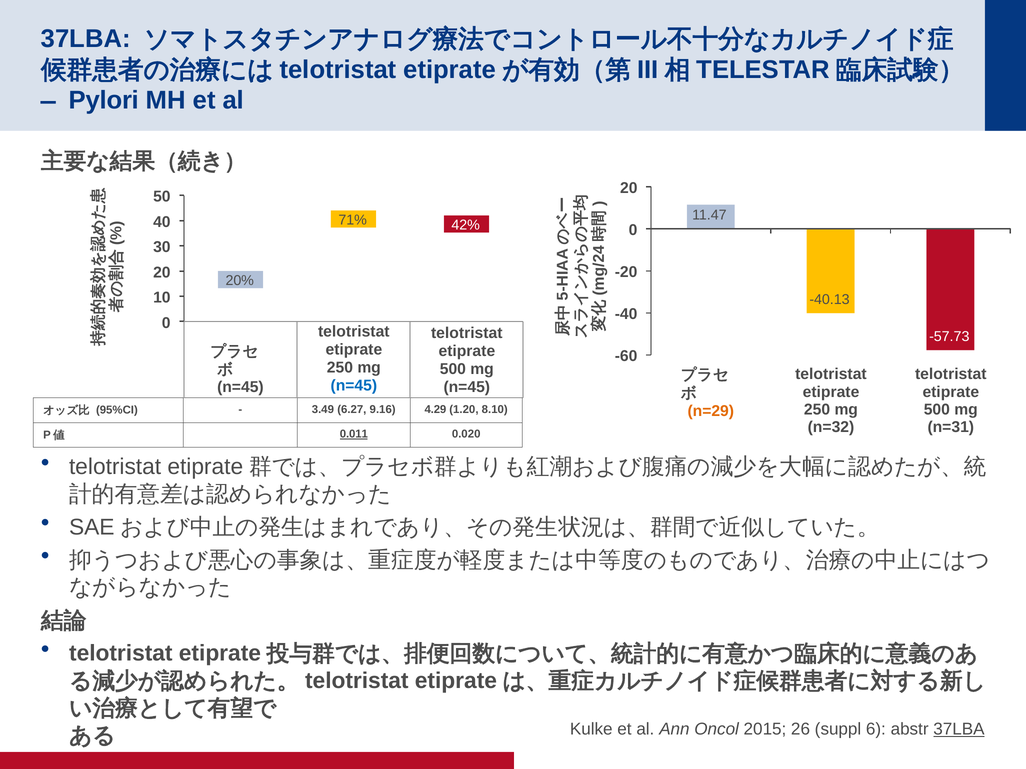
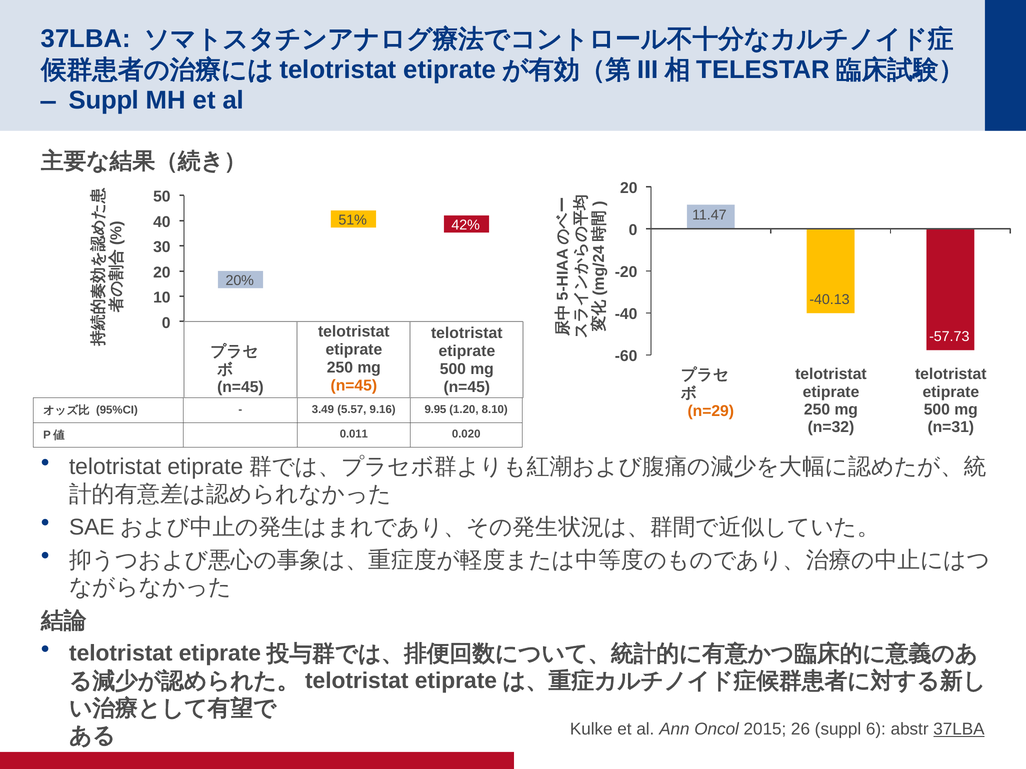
Pylori: Pylori -> Suppl (104, 101)
71%: 71% -> 51% (353, 220)
n=45 colour: blue -> orange (354, 386)
6.27: 6.27 -> 5.57 (352, 410)
4.29: 4.29 -> 9.95 (435, 410)
0.011 underline: present -> none (354, 434)
